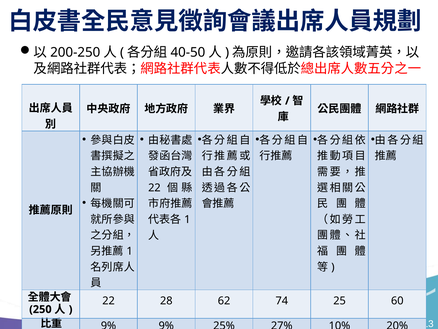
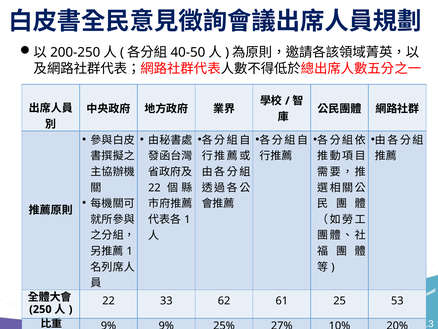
28: 28 -> 33 (166, 300)
74: 74 -> 61 (282, 300)
60: 60 -> 53 (397, 300)
